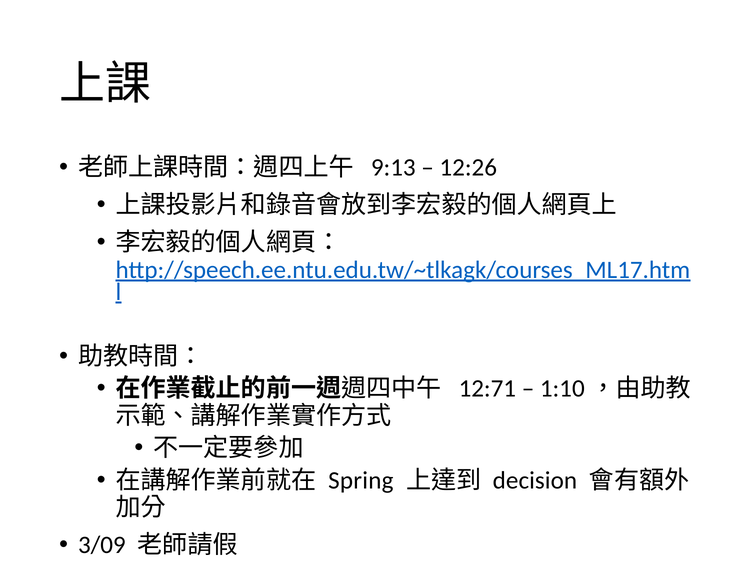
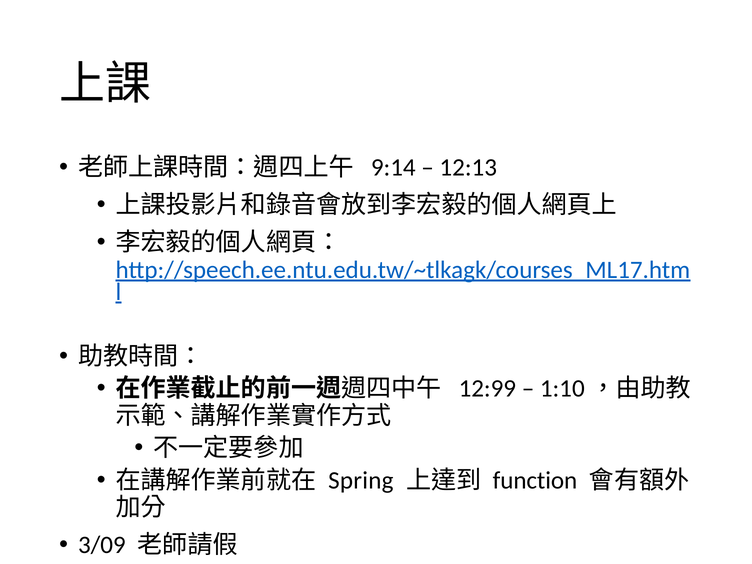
9:13: 9:13 -> 9:14 (393, 167)
12:26: 12:26 -> 12:13 (468, 167)
12:71: 12:71 -> 12:99 (487, 389)
decision: decision -> function (535, 480)
